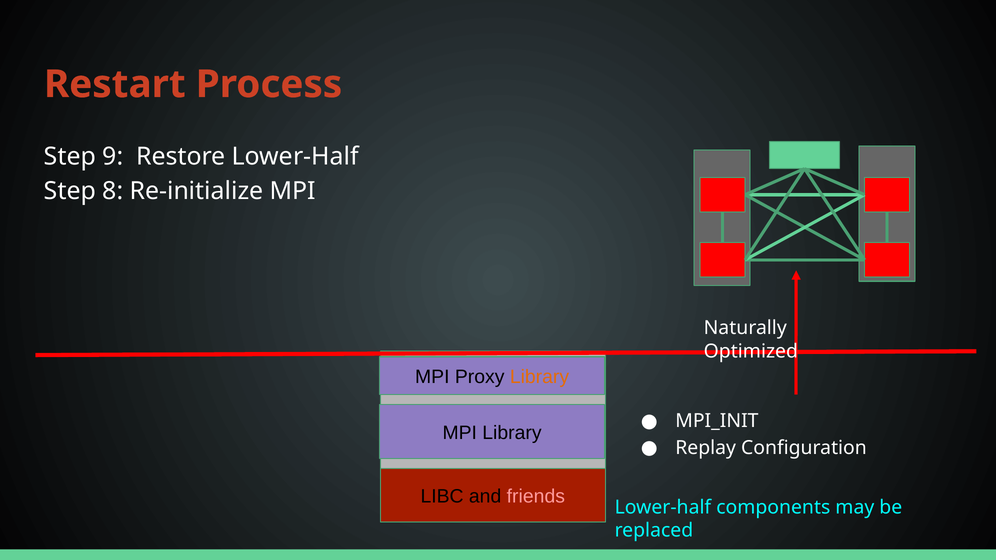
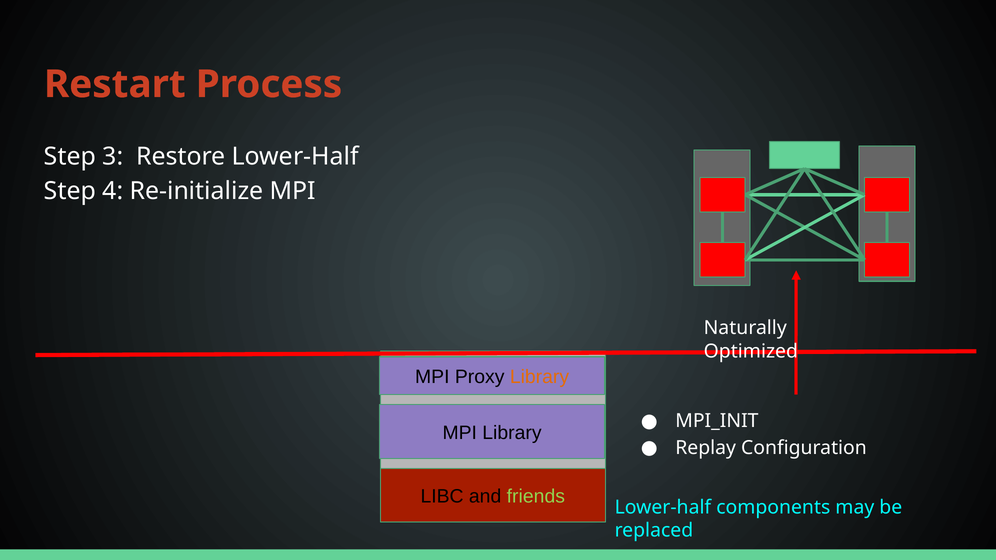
9: 9 -> 3 (113, 157)
8: 8 -> 4 (113, 191)
friends colour: pink -> light green (536, 497)
